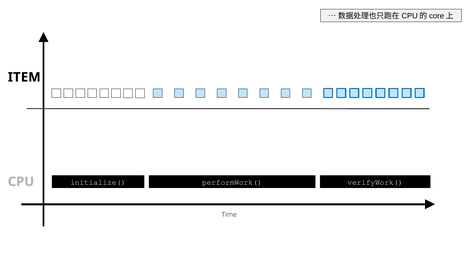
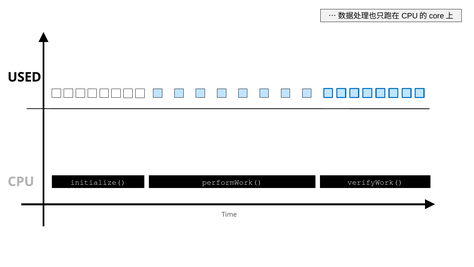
ITEM: ITEM -> USED (24, 77)
